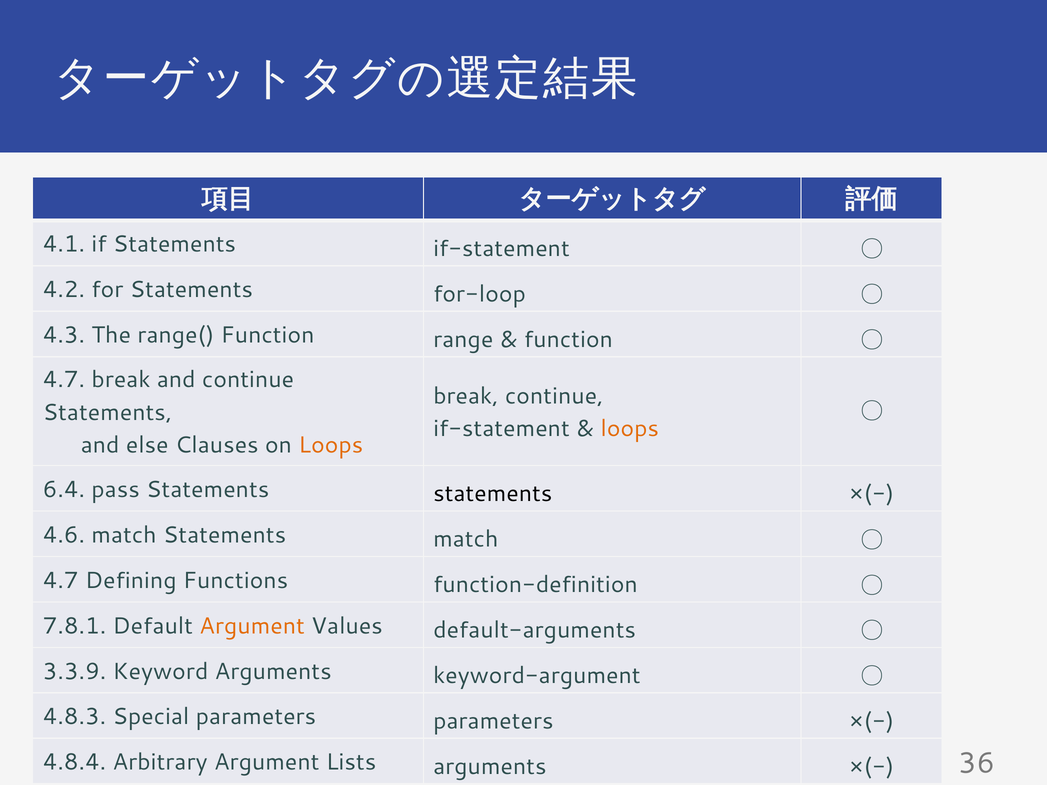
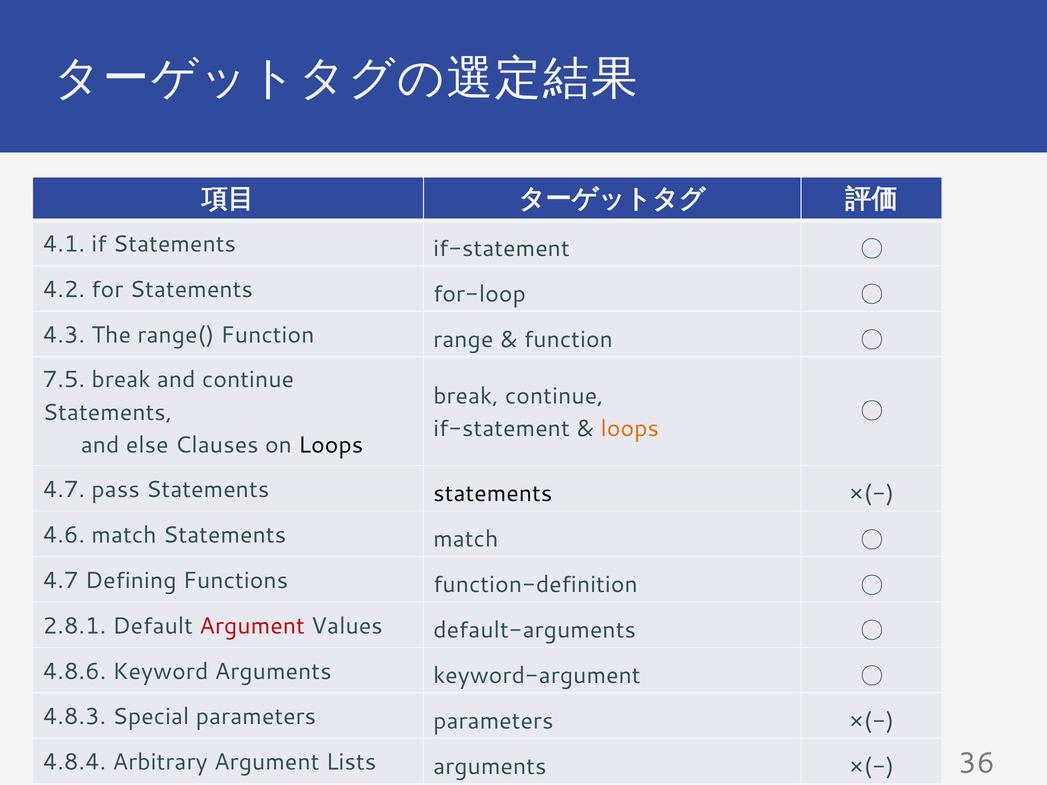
4.7: 4.7 -> 7.5 (64, 380)
Loops colour: orange -> black (331, 445)
6.4: 6.4 -> 4.7 (64, 490)
7.8.1: 7.8.1 -> 2.8.1 (74, 626)
Argument colour: orange -> red (252, 626)
3.3.9: 3.3.9 -> 4.8.6 (74, 672)
